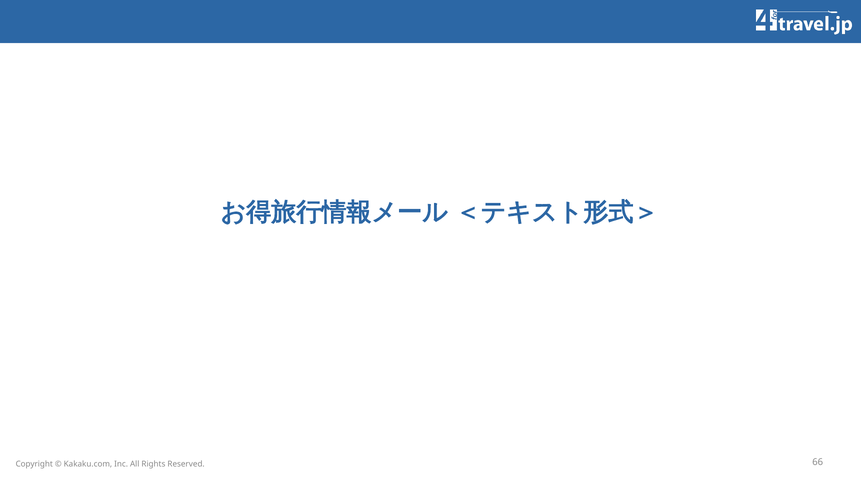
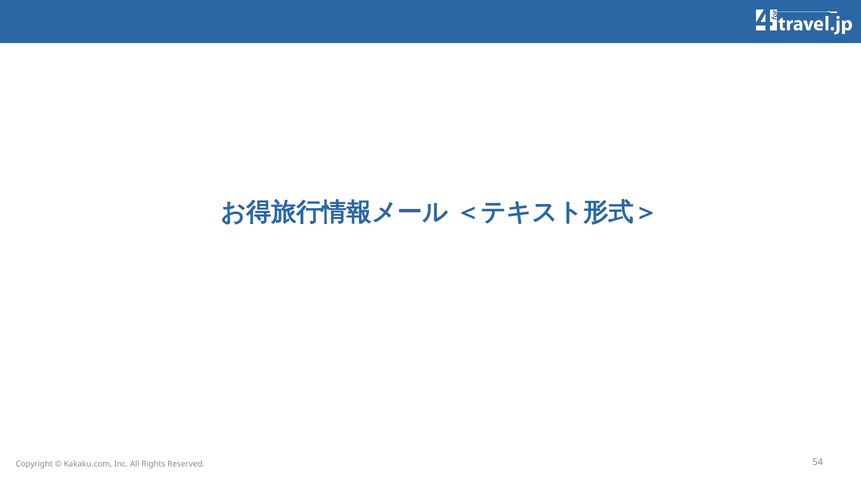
66: 66 -> 54 (818, 462)
